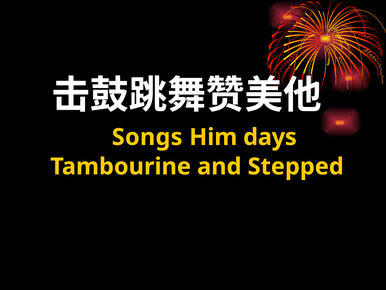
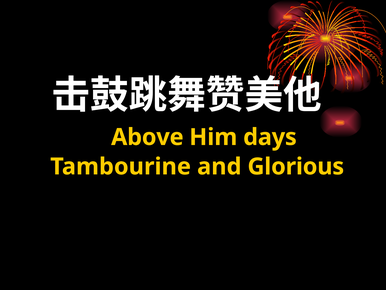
Songs: Songs -> Above (147, 137)
Stepped: Stepped -> Glorious (296, 166)
